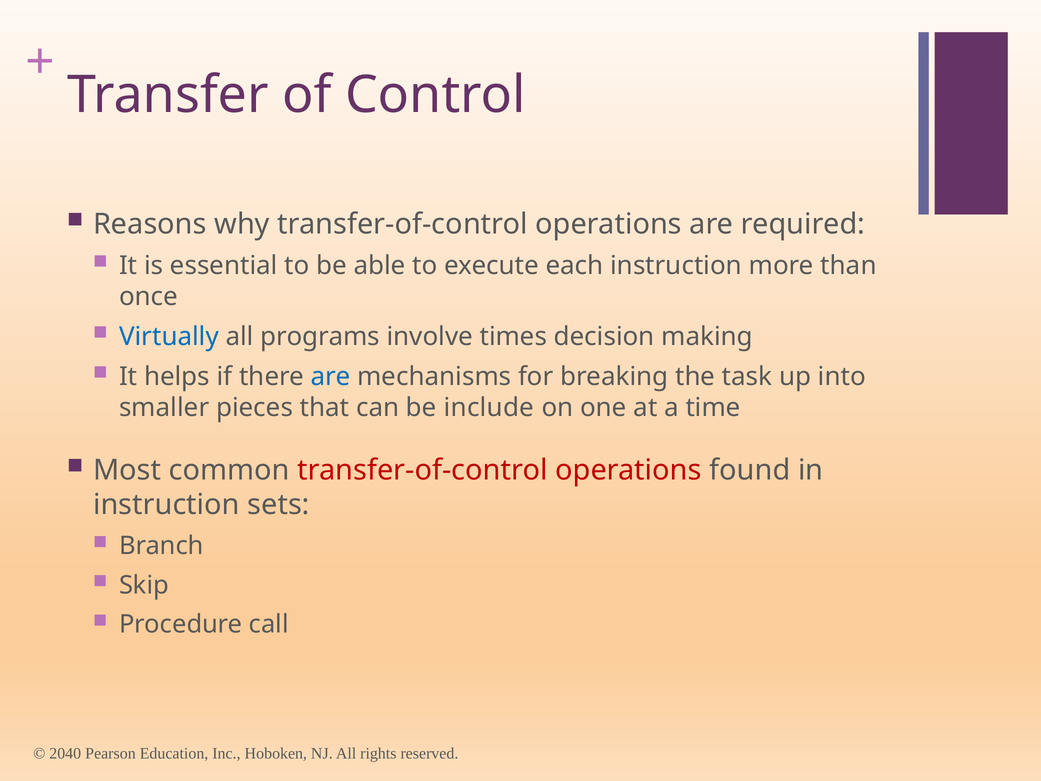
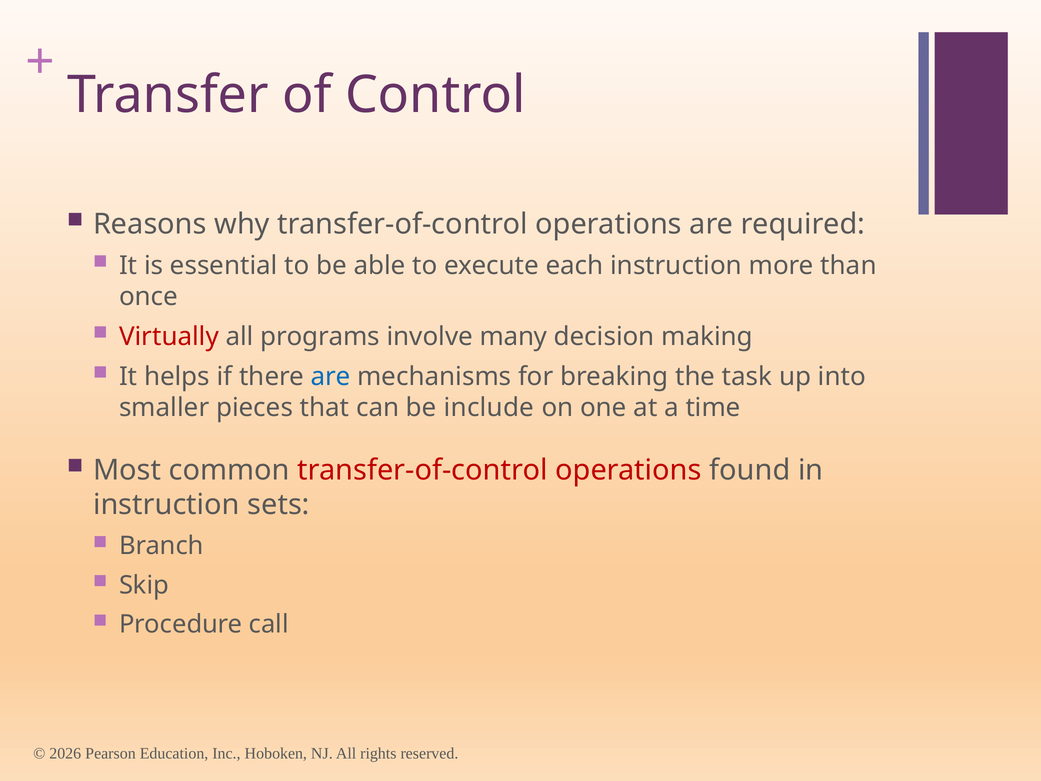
Virtually colour: blue -> red (169, 337)
times: times -> many (513, 337)
2040: 2040 -> 2026 (65, 753)
